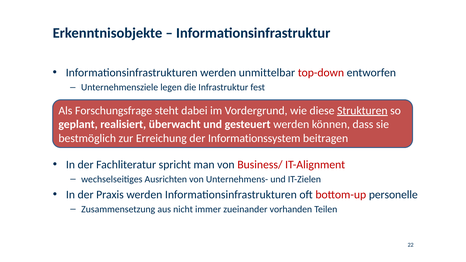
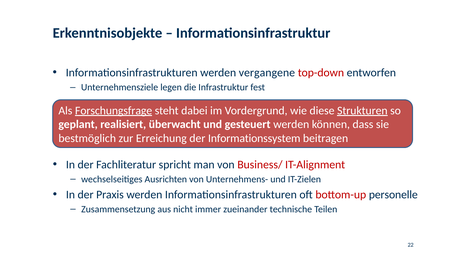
unmittelbar: unmittelbar -> vergangene (267, 73)
Forschungsfrage underline: none -> present (114, 111)
vorhanden: vorhanden -> technische (291, 209)
